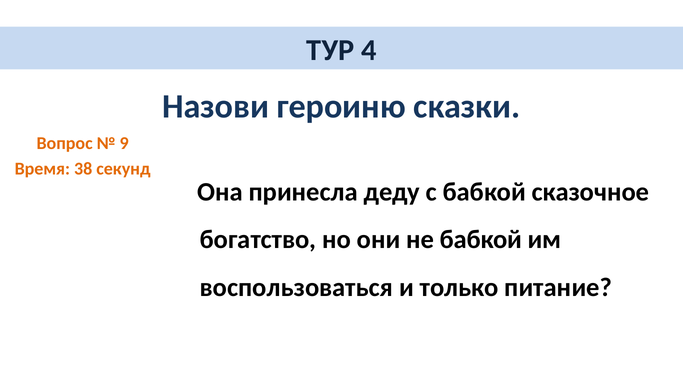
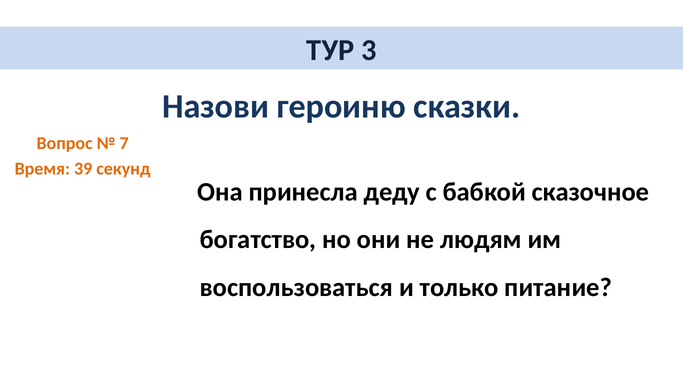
4: 4 -> 3 (369, 50)
9: 9 -> 7 (124, 144)
38: 38 -> 39 (83, 169)
не бабкой: бабкой -> людям (481, 240)
